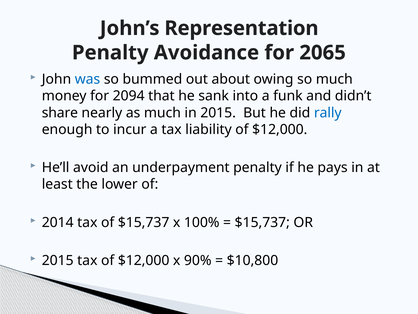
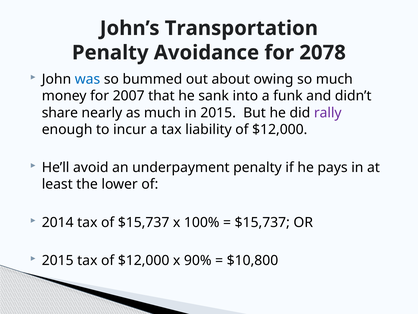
Representation: Representation -> Transportation (241, 28)
2065: 2065 -> 2078 (323, 53)
2094: 2094 -> 2007 (129, 96)
rally colour: blue -> purple (328, 113)
